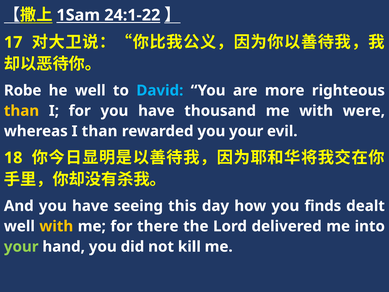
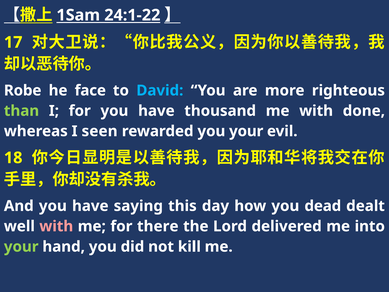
he well: well -> face (90, 90)
than colour: yellow -> light green (22, 111)
were: were -> done (364, 111)
I than: than -> seen (100, 131)
seeing: seeing -> saying (138, 206)
finds: finds -> dead (323, 206)
with colour: yellow -> pink (56, 226)
